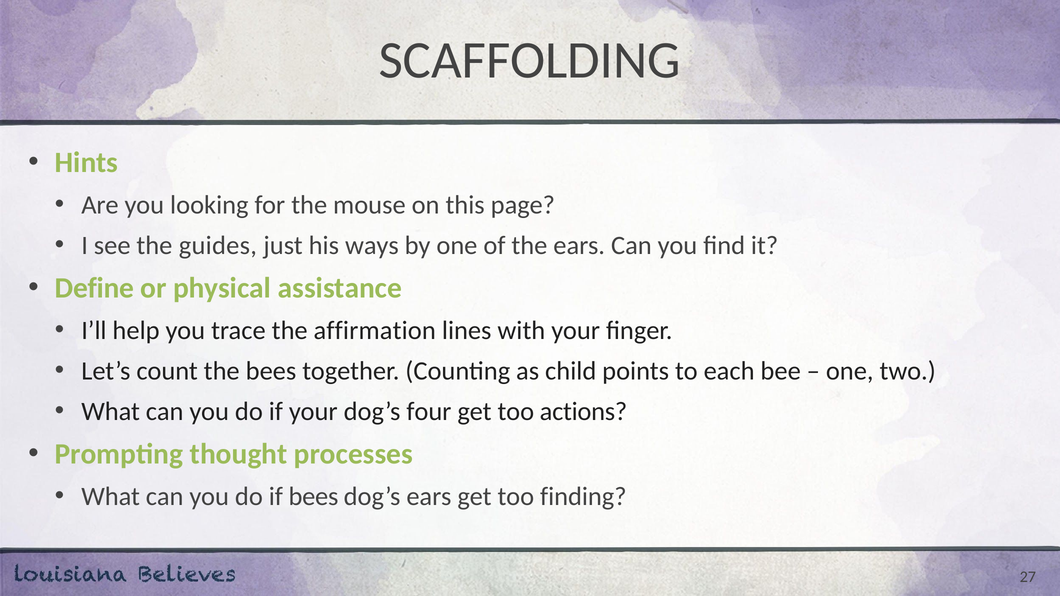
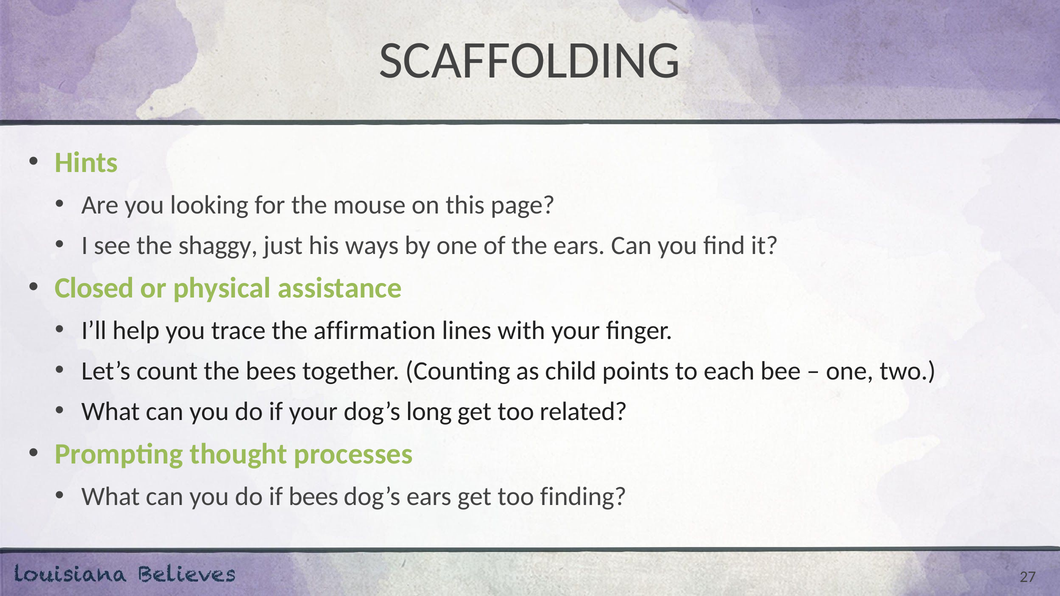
guides: guides -> shaggy (218, 246)
Define: Define -> Closed (94, 288)
four: four -> long (429, 412)
actions: actions -> related (583, 412)
